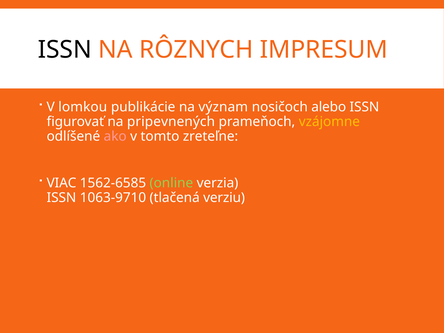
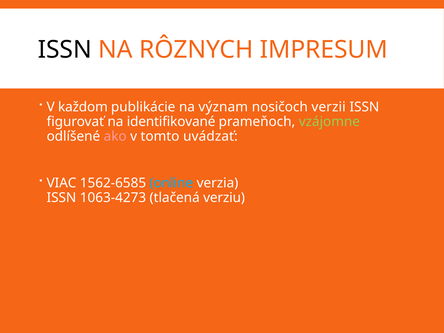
lomkou: lomkou -> každom (83, 107)
alebo: alebo -> verzii (329, 107)
pripevnených: pripevnených -> identifikované (171, 122)
vzájomne colour: yellow -> light green (329, 122)
zreteľne: zreteľne -> uvádzať (210, 136)
online colour: light green -> light blue (171, 183)
1063-9710: 1063-9710 -> 1063-4273 (113, 198)
